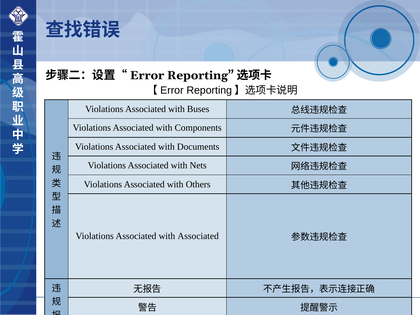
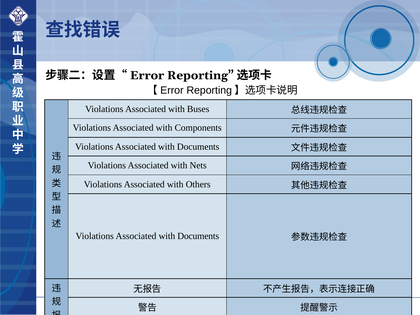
Associated: Associated -> Documents (198, 236)
